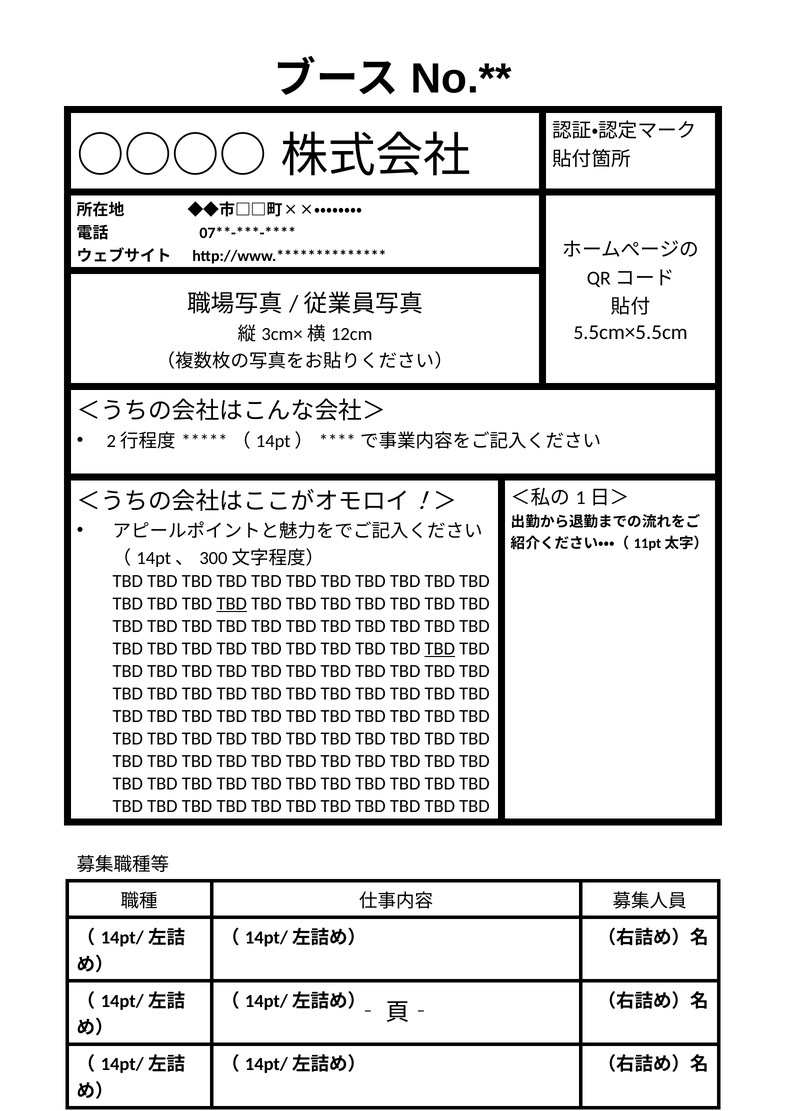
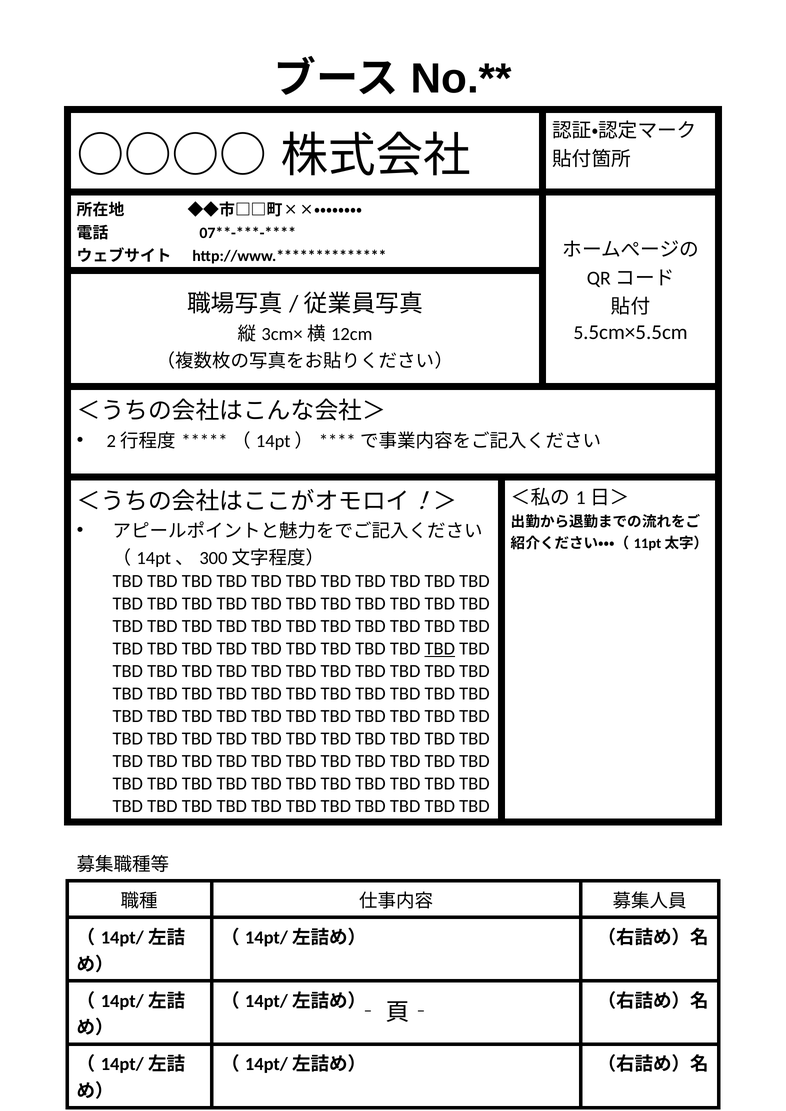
TBD underline: present -> none (232, 604)
